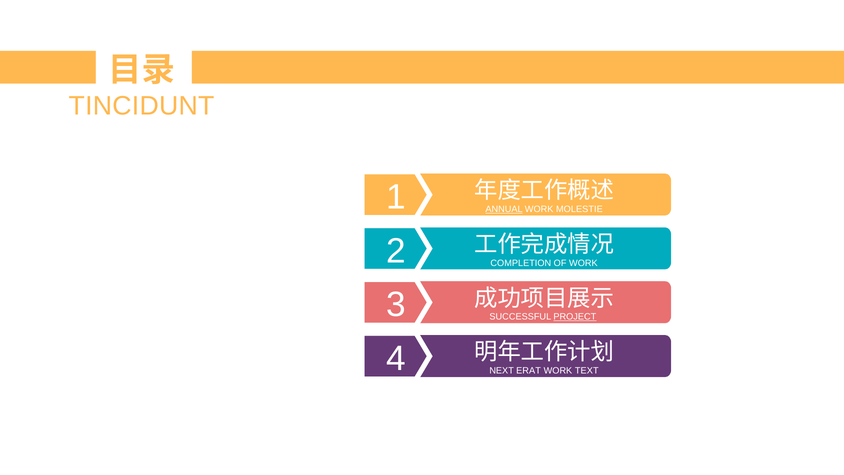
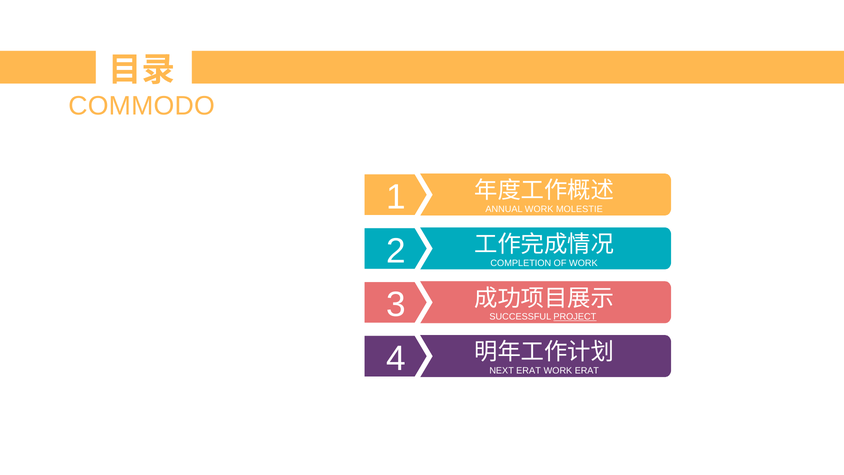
TINCIDUNT: TINCIDUNT -> COMMODO (142, 106)
ANNUAL underline: present -> none (504, 209)
WORK TEXT: TEXT -> ERAT (587, 371)
